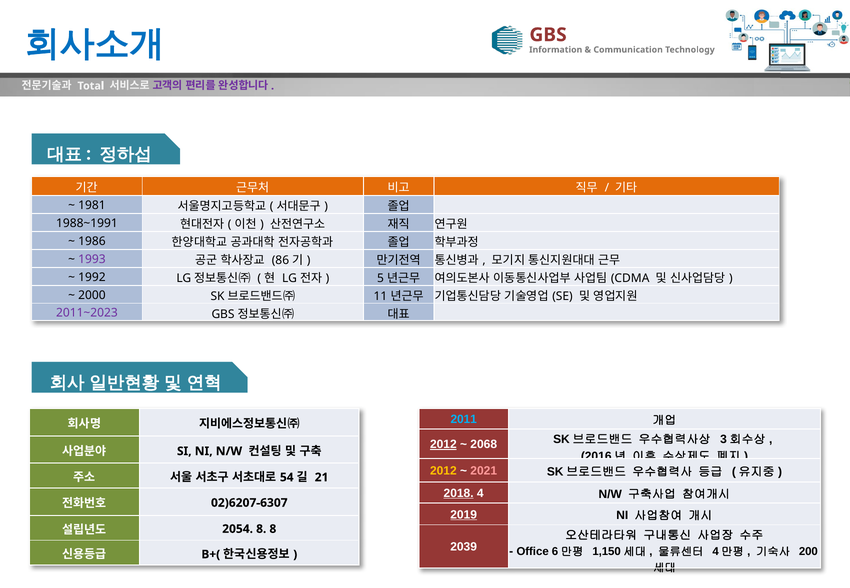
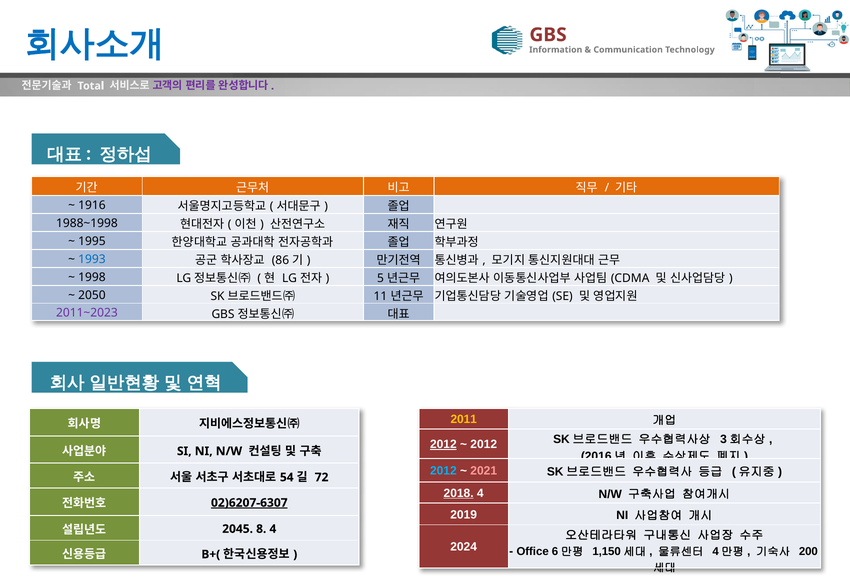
1981: 1981 -> 1916 (92, 206)
1988~1991: 1988~1991 -> 1988~1998 (87, 224)
1986: 1986 -> 1995 (92, 242)
1993 colour: purple -> blue (92, 260)
1992: 1992 -> 1998 (92, 278)
2000: 2000 -> 2050 (92, 296)
2011 colour: light blue -> yellow (464, 420)
2068: 2068 -> 2012 (484, 445)
2012 colour: yellow -> light blue (443, 471)
21: 21 -> 72 (322, 478)
02)6207-6307 underline: none -> present (249, 503)
2019 underline: present -> none (464, 515)
2054: 2054 -> 2045 (238, 529)
8 8: 8 -> 4 (273, 529)
2039: 2039 -> 2024 (464, 547)
